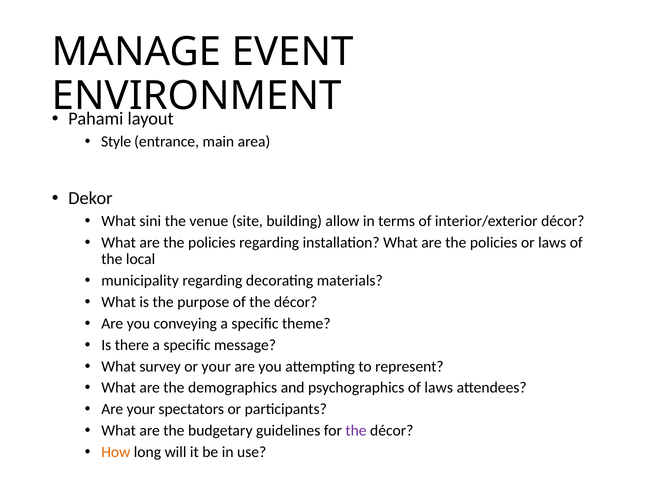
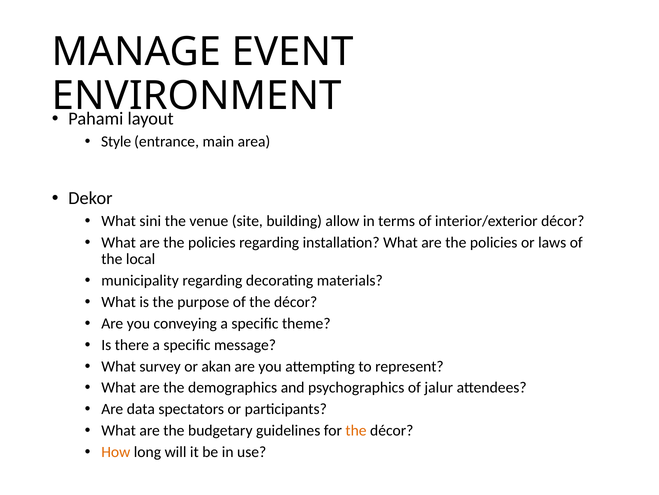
or your: your -> akan (216, 366)
of laws: laws -> jalur (439, 387)
Are your: your -> data (141, 409)
the colour: purple -> orange (356, 430)
